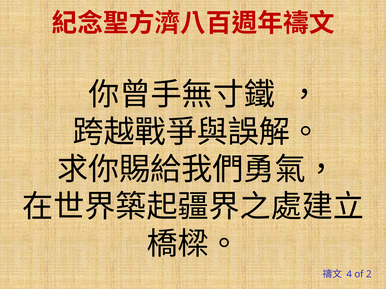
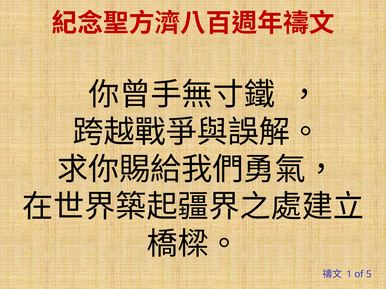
4: 4 -> 1 (349, 275)
2: 2 -> 5 (369, 275)
